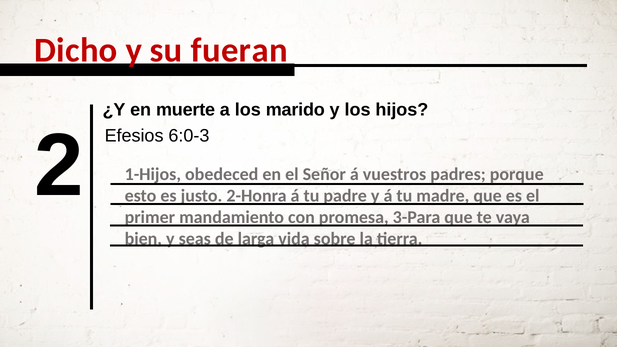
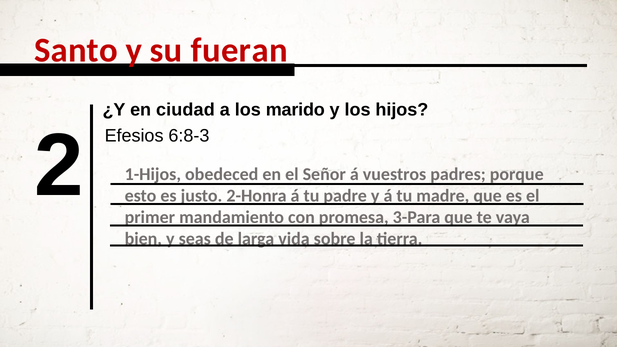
Dicho: Dicho -> Santo (76, 50)
muerte: muerte -> ciudad (185, 110)
6:0-3: 6:0-3 -> 6:8-3 (189, 136)
